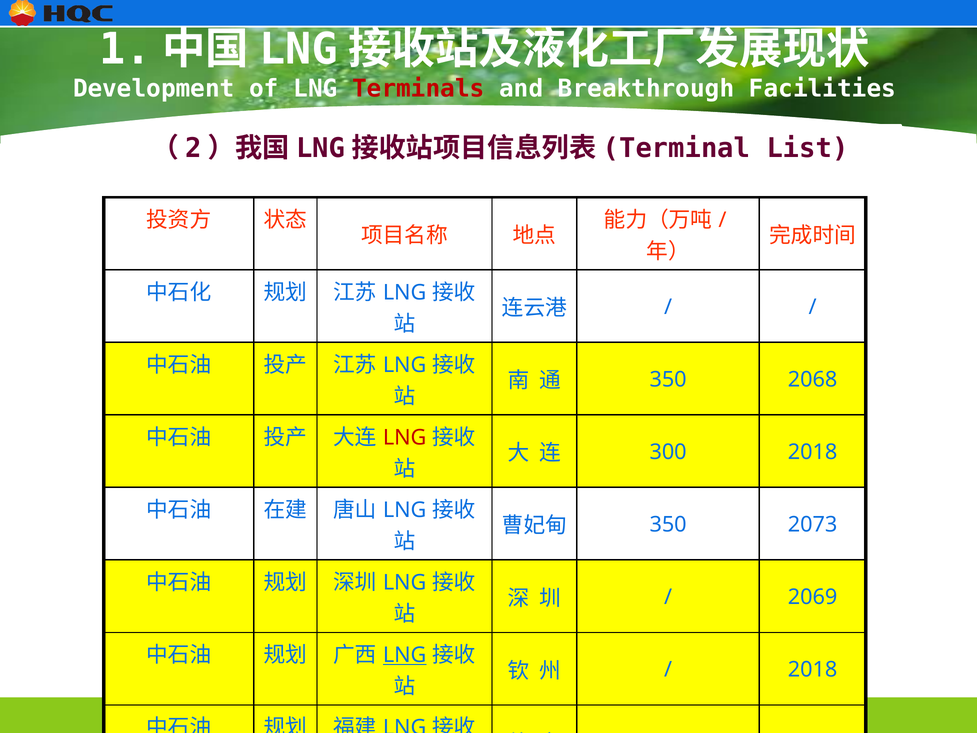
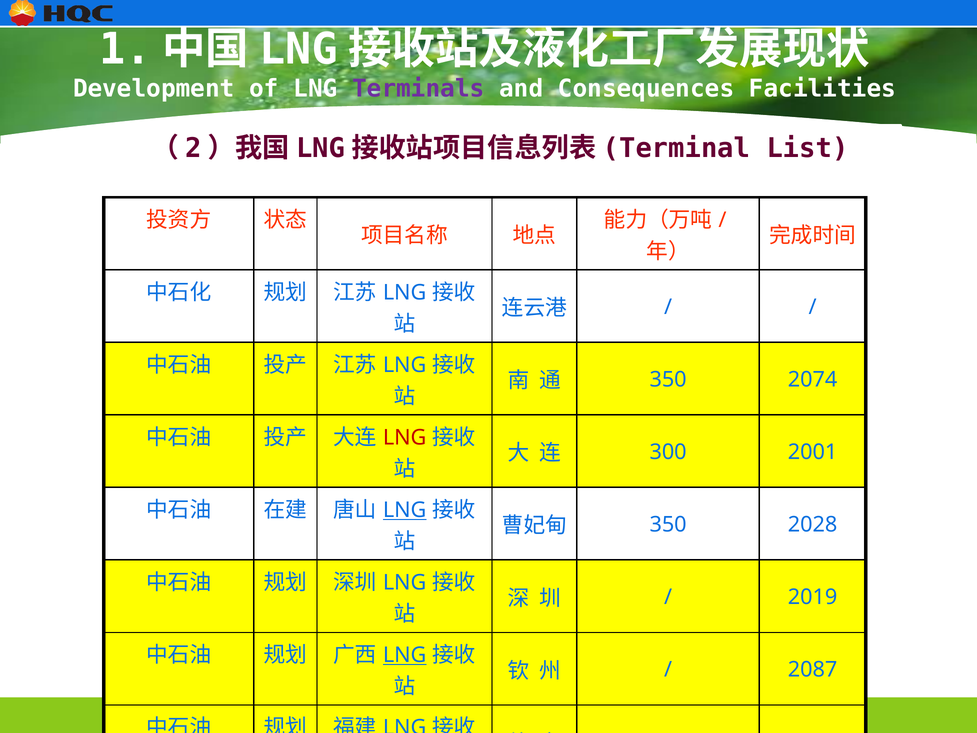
Terminals colour: red -> purple (418, 89)
Breakthrough: Breakthrough -> Consequences (646, 89)
2068: 2068 -> 2074 (813, 380)
300 2018: 2018 -> 2001 (813, 452)
LNG underline: none -> present (405, 510)
2073: 2073 -> 2028 (813, 525)
2069: 2069 -> 2019 (813, 597)
2018: 2018 -> 2087 (813, 670)
